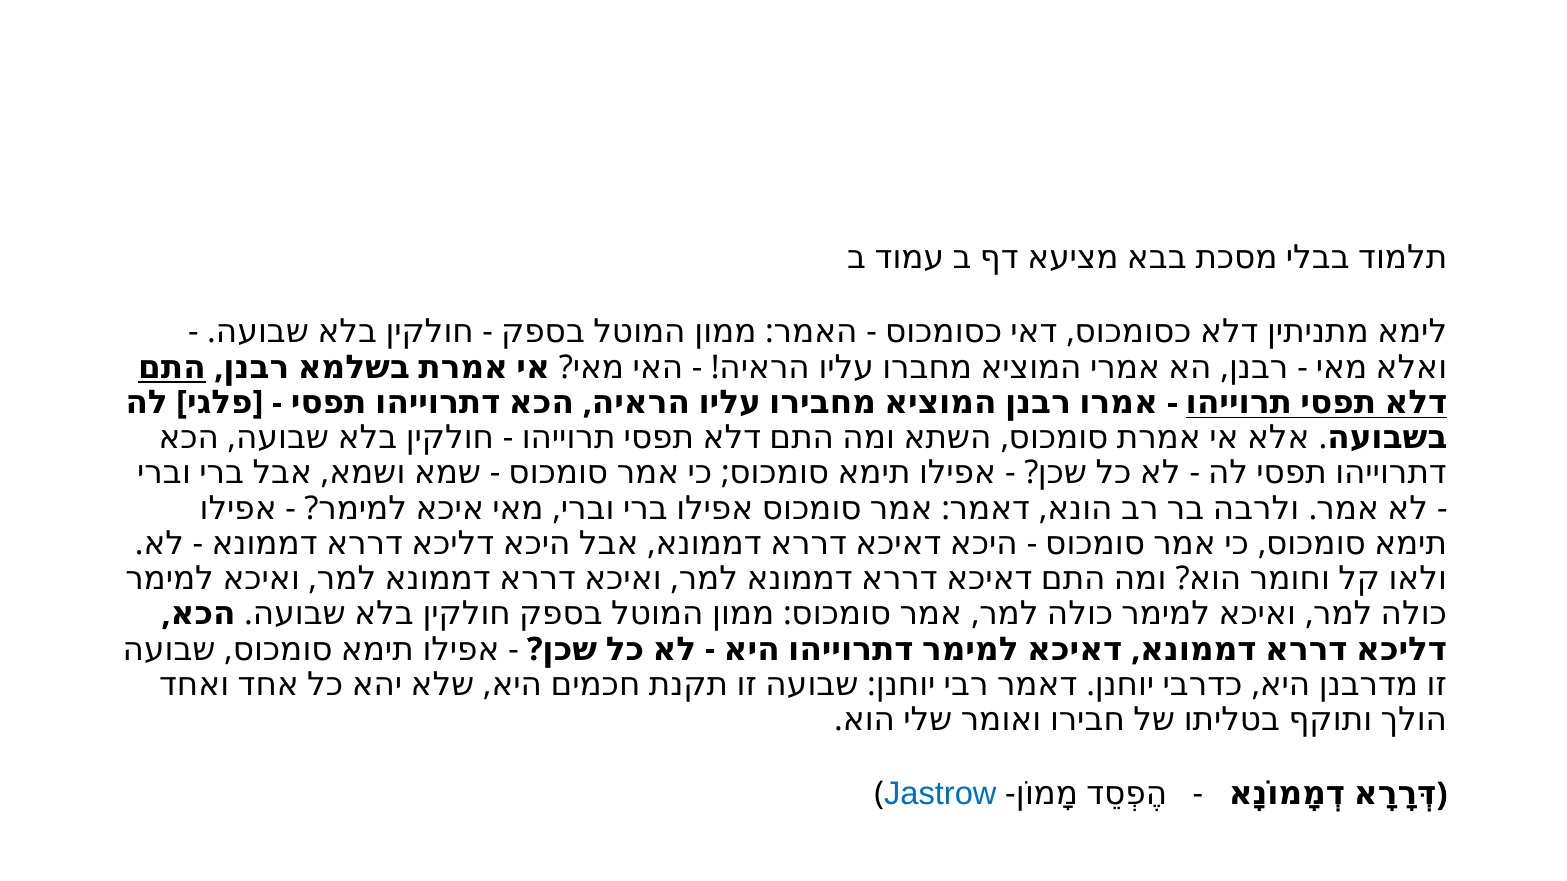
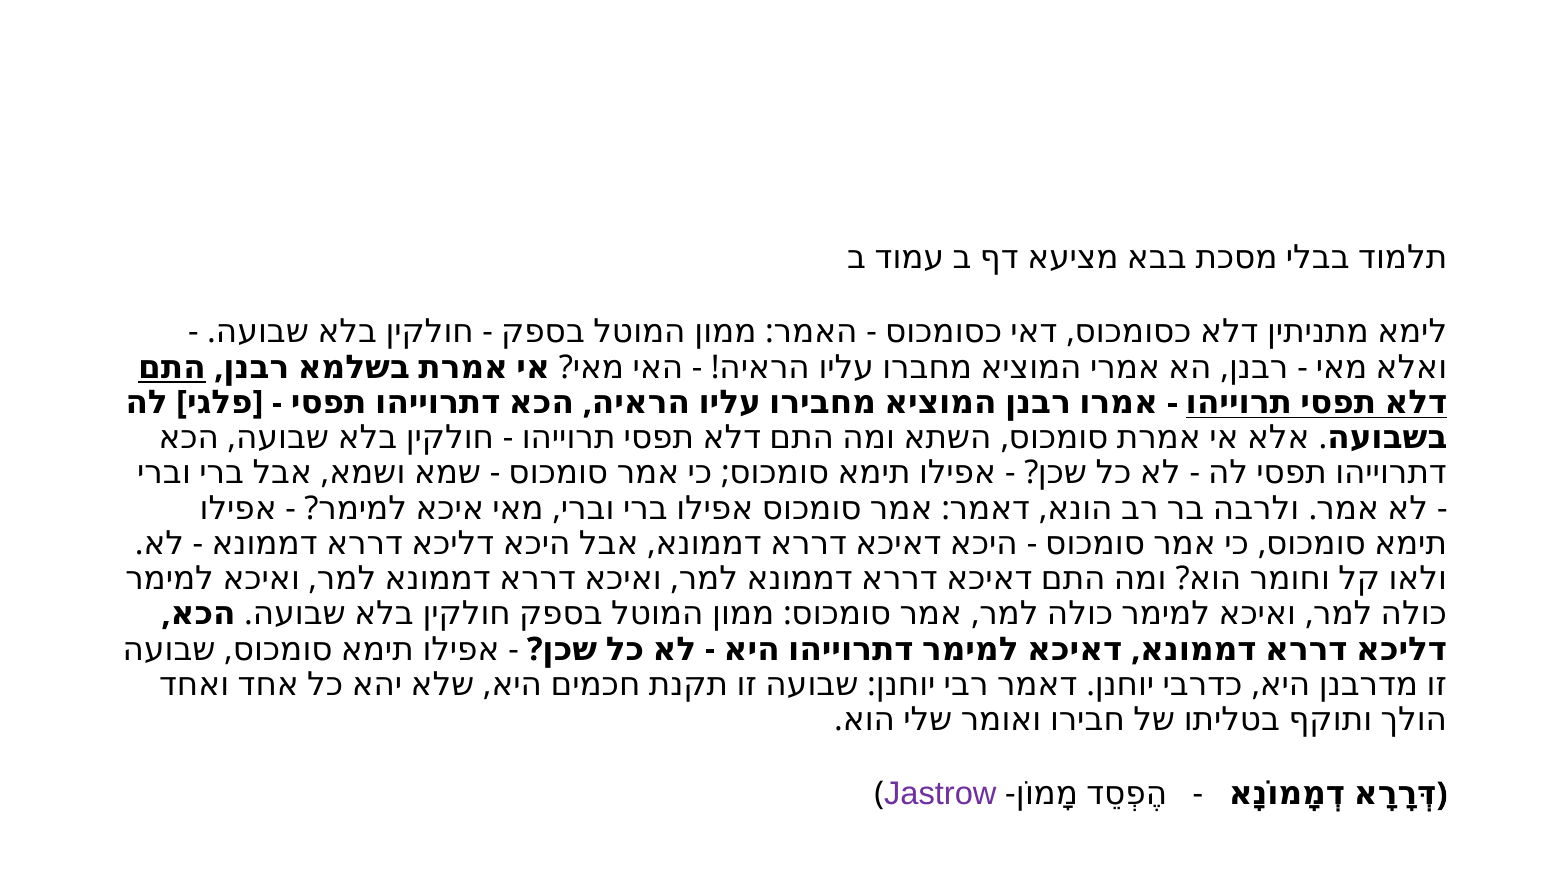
Jastrow colour: blue -> purple (940, 795)
